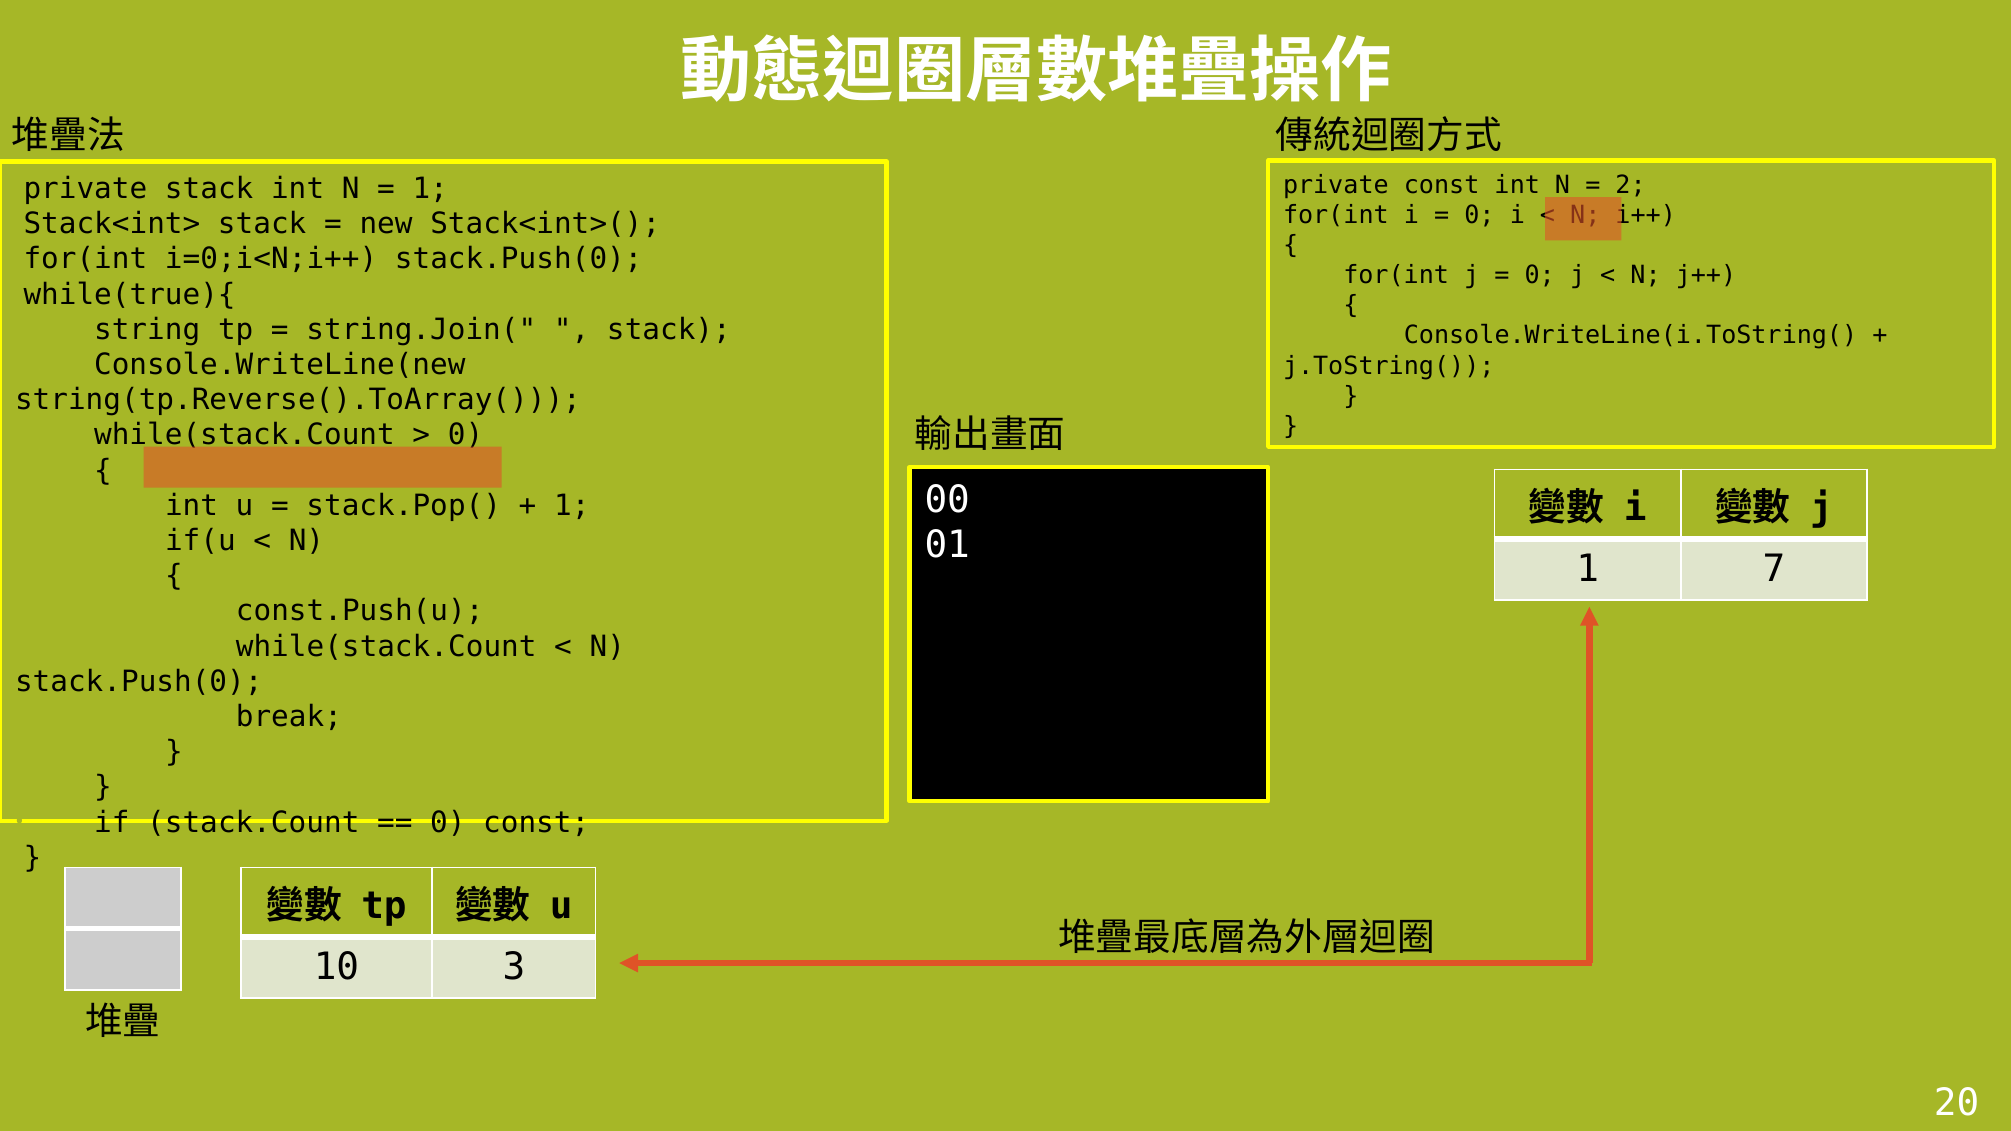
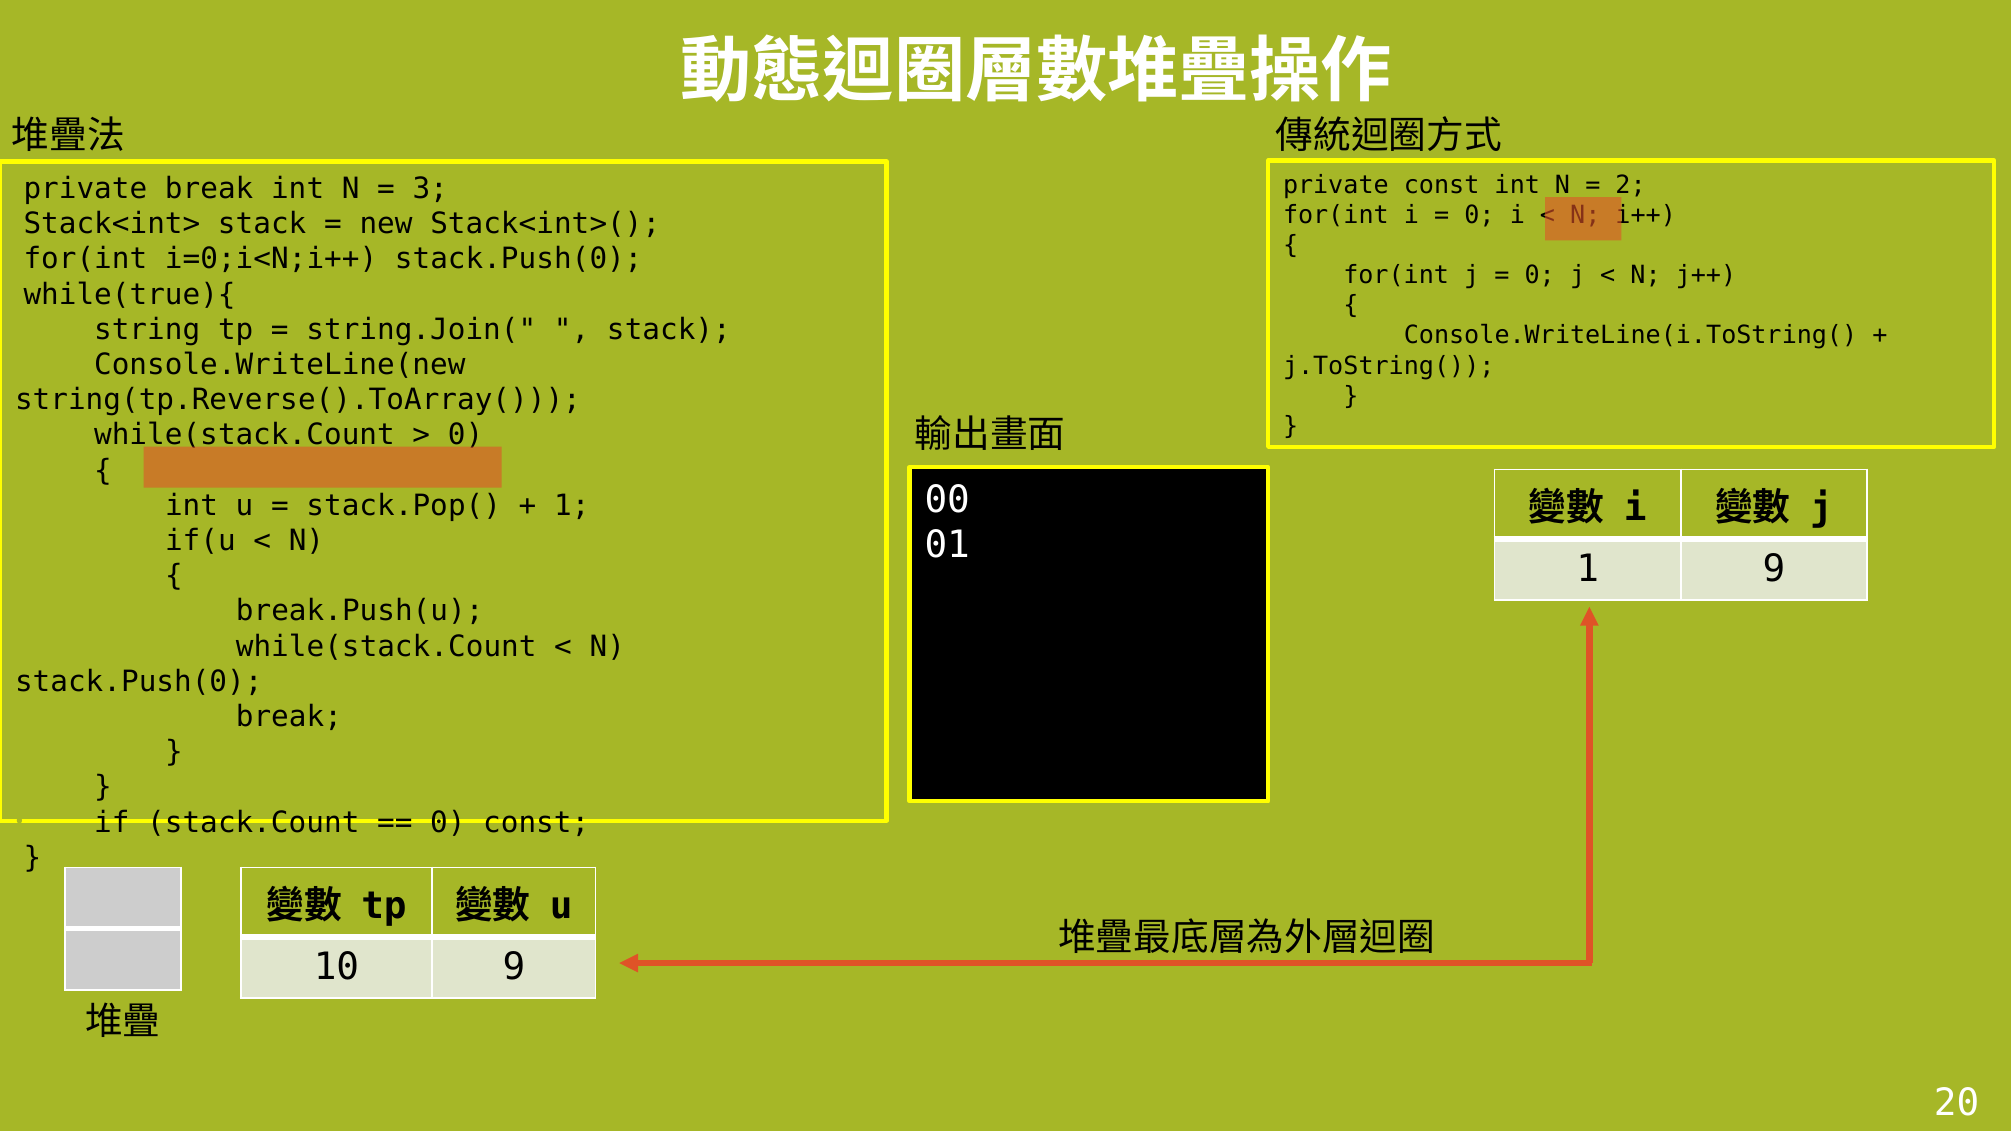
private stack: stack -> break (209, 189)
1: 1 -> 3 (430, 189)
1 7: 7 -> 9 (1774, 569)
const.Push(u: const.Push(u -> break.Push(u (360, 611)
10 3: 3 -> 9 (514, 967)
